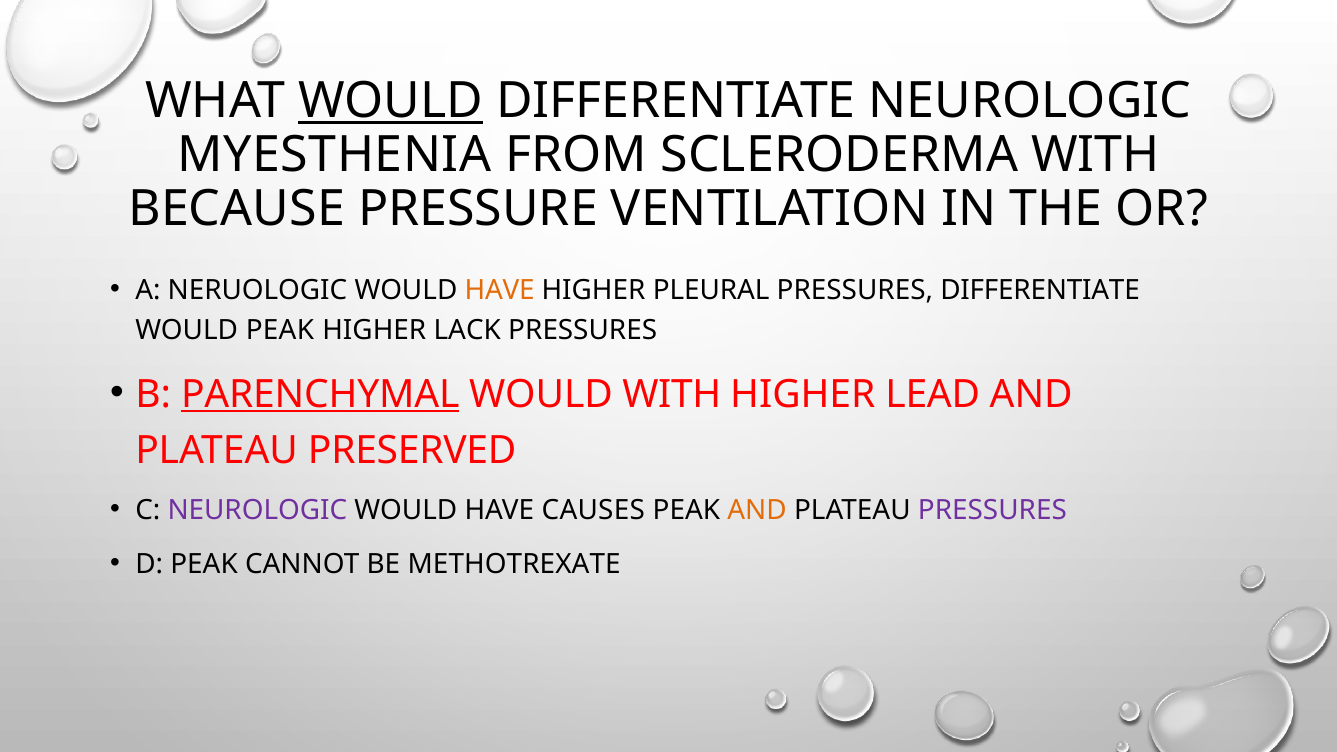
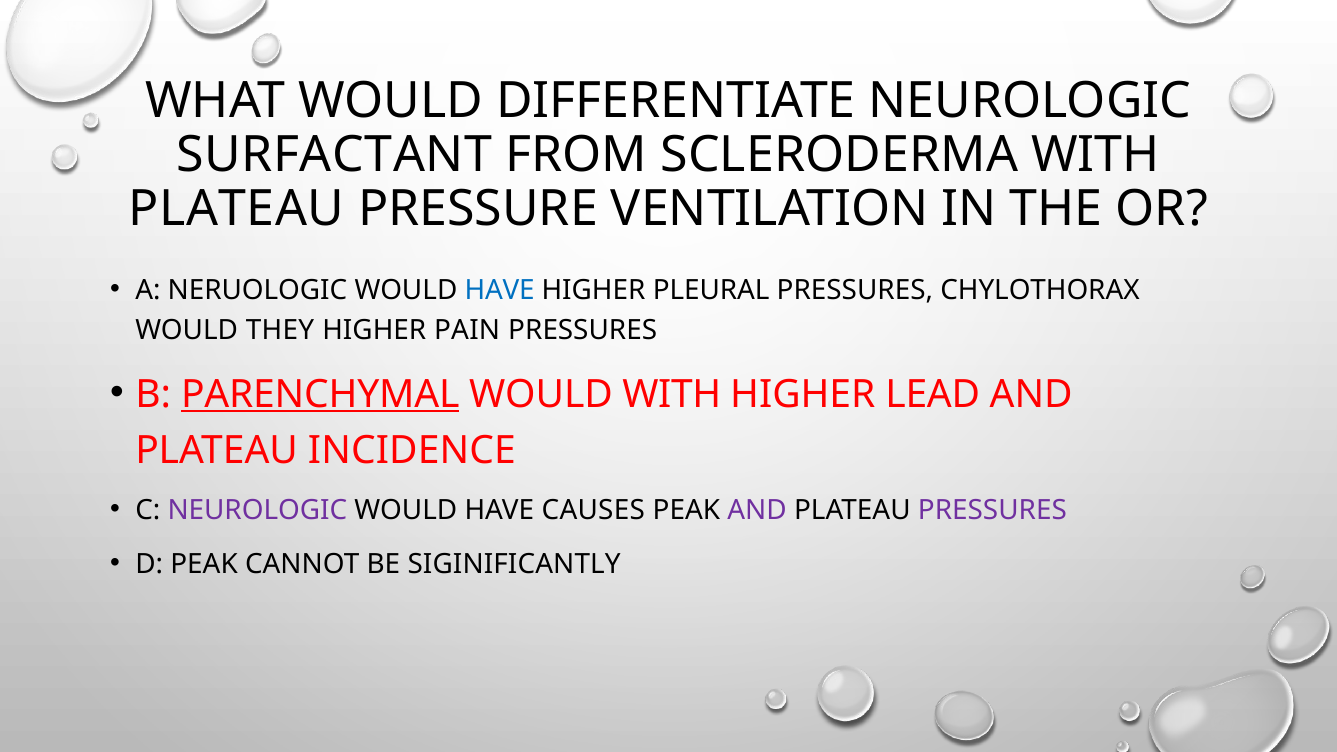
WOULD underline: present -> none (391, 101)
MYESTHENIA: MYESTHENIA -> SURFACTANT (334, 155)
BECAUSE: BECAUSE -> PLATEAU (236, 209)
HAVE colour: orange -> blue (500, 290)
PRESSURES DIFFERENTIATE: DIFFERENTIATE -> CHYLOTHORAX (1040, 290)
WOULD PEAK: PEAK -> THEY (280, 330)
LACK: LACK -> PAIN (467, 330)
PRESERVED: PRESERVED -> INCIDENCE (412, 450)
AND colour: orange -> purple (757, 510)
METHOTREXATE: METHOTREXATE -> SIGINIFICANTLY (514, 564)
